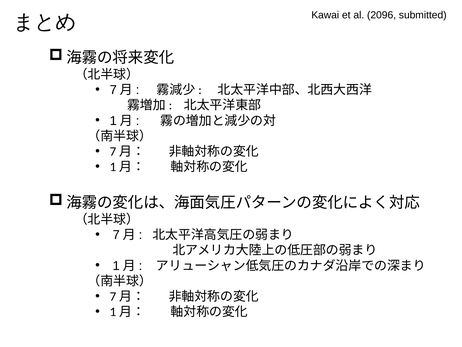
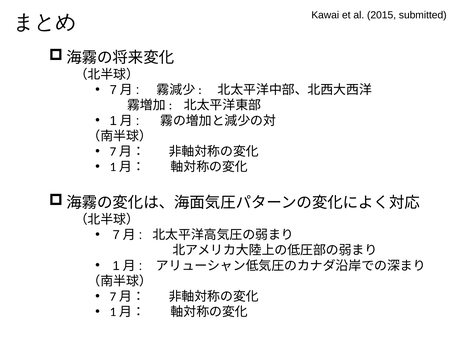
2096: 2096 -> 2015 (382, 15)
